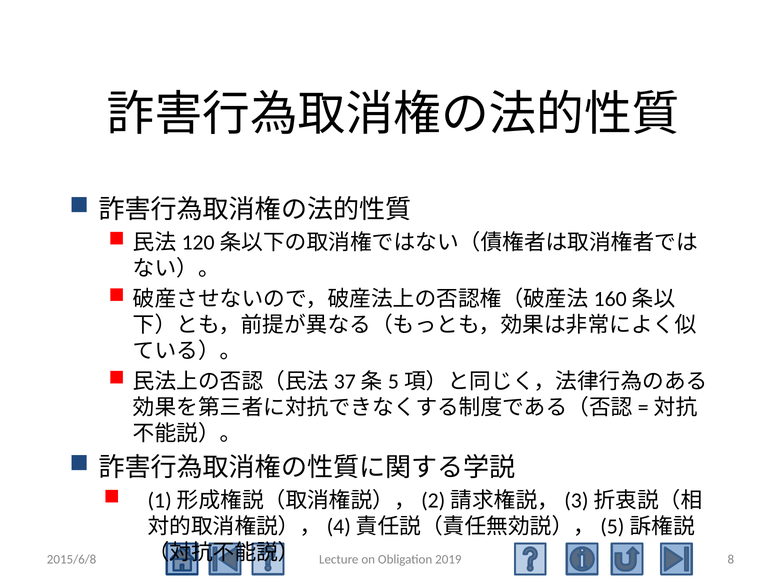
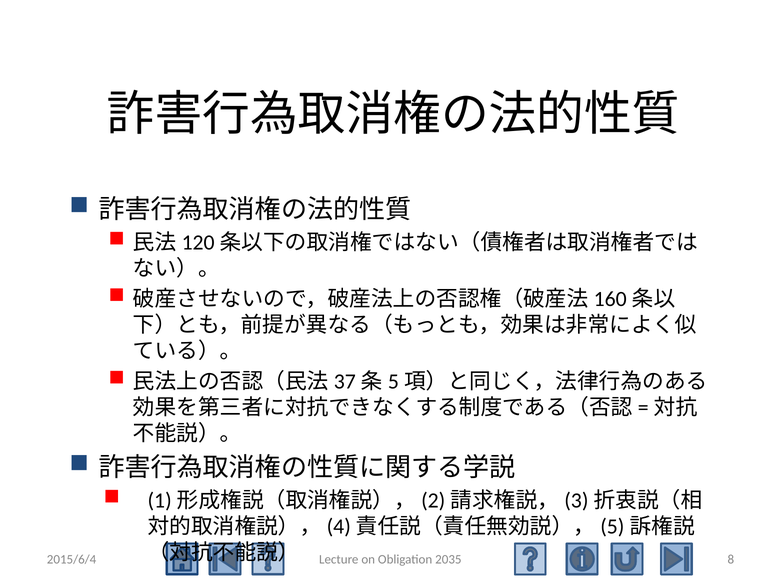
2015/6/8: 2015/6/8 -> 2015/6/4 (72, 559)
2019: 2019 -> 2035 (448, 559)
